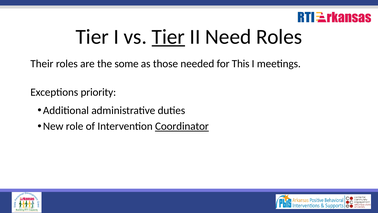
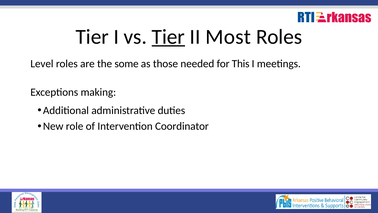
Need: Need -> Most (228, 37)
Their: Their -> Level (42, 64)
priority: priority -> making (98, 92)
Coordinator underline: present -> none (182, 126)
